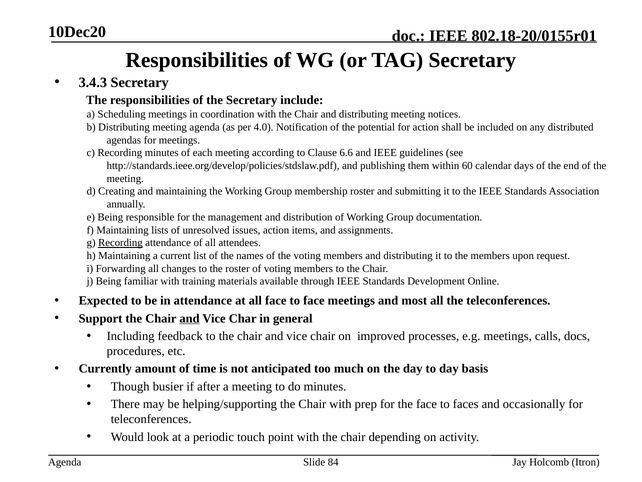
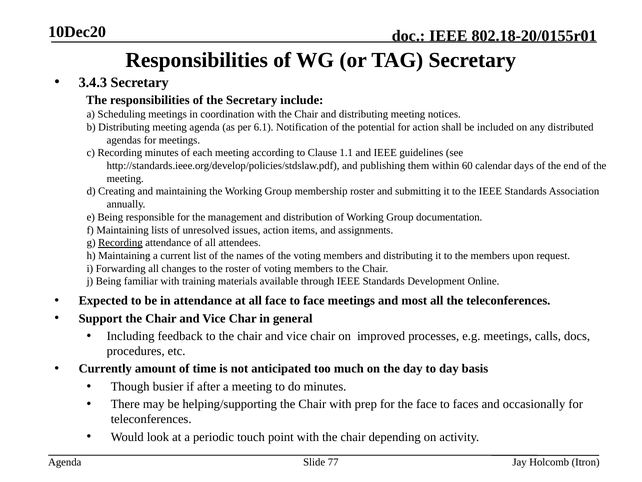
4.0: 4.0 -> 6.1 (264, 127)
6.6: 6.6 -> 1.1 (346, 153)
and underline: present -> none (190, 318)
84: 84 -> 77 (333, 462)
